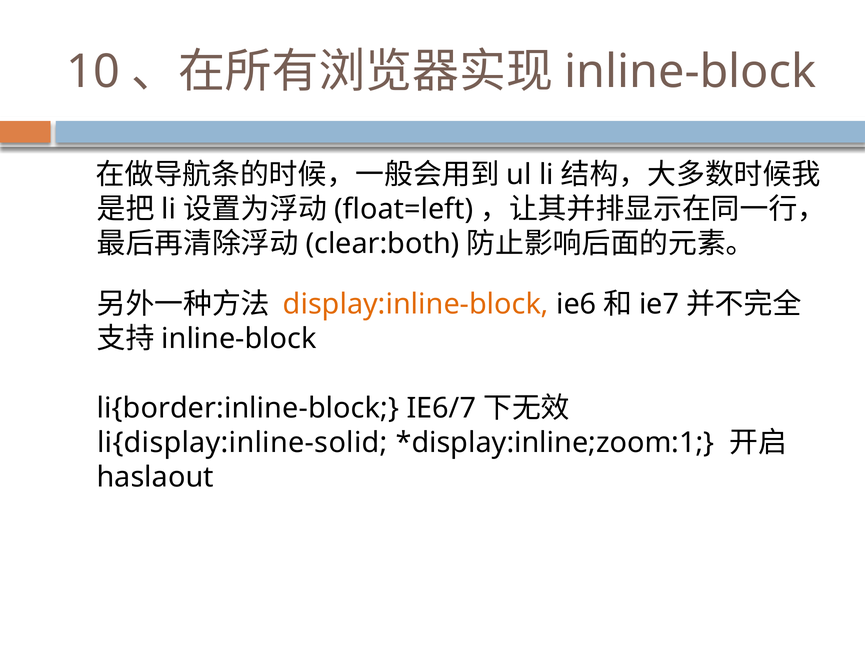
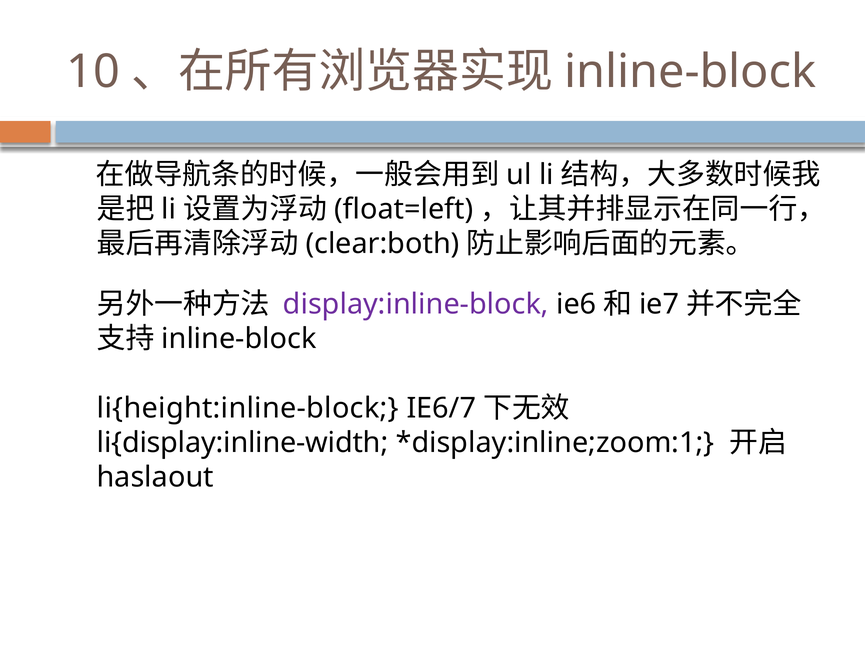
display:inline-block colour: orange -> purple (416, 305)
li{border:inline-block: li{border:inline-block -> li{height:inline-block (248, 409)
li{display:inline-solid: li{display:inline-solid -> li{display:inline-width (243, 443)
